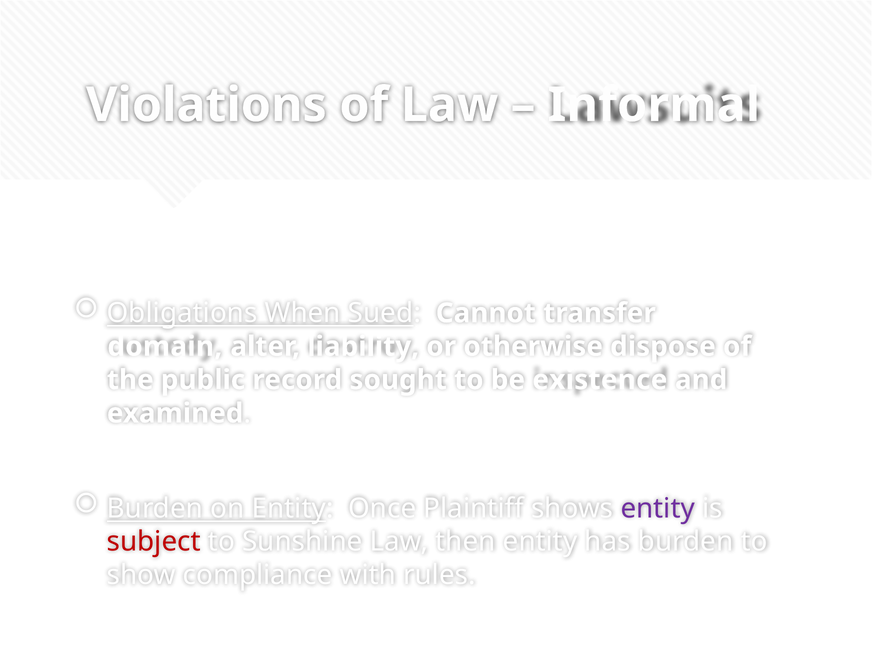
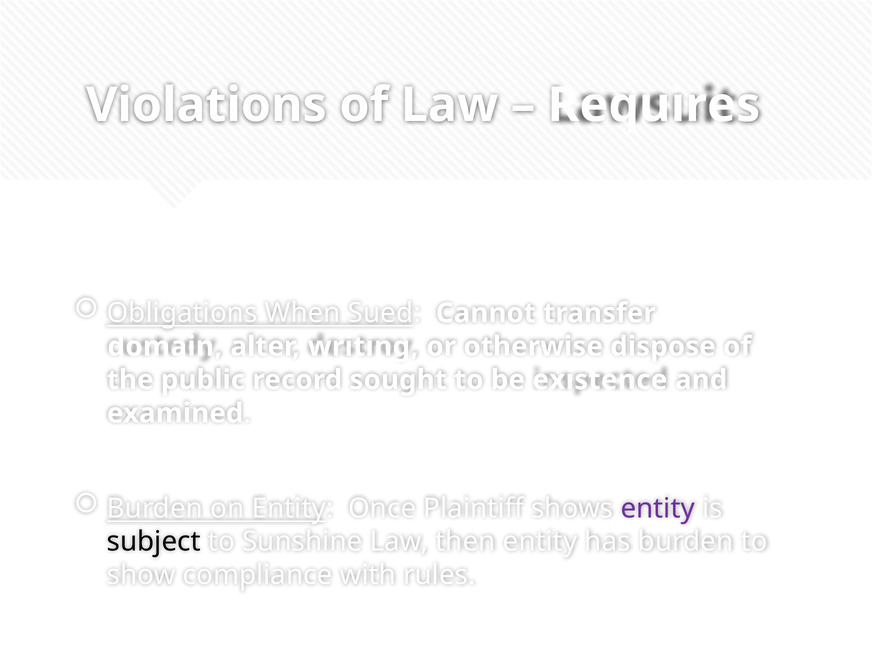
Informal: Informal -> Requires (654, 105)
liability: liability -> writing (363, 347)
subject colour: red -> black (154, 542)
